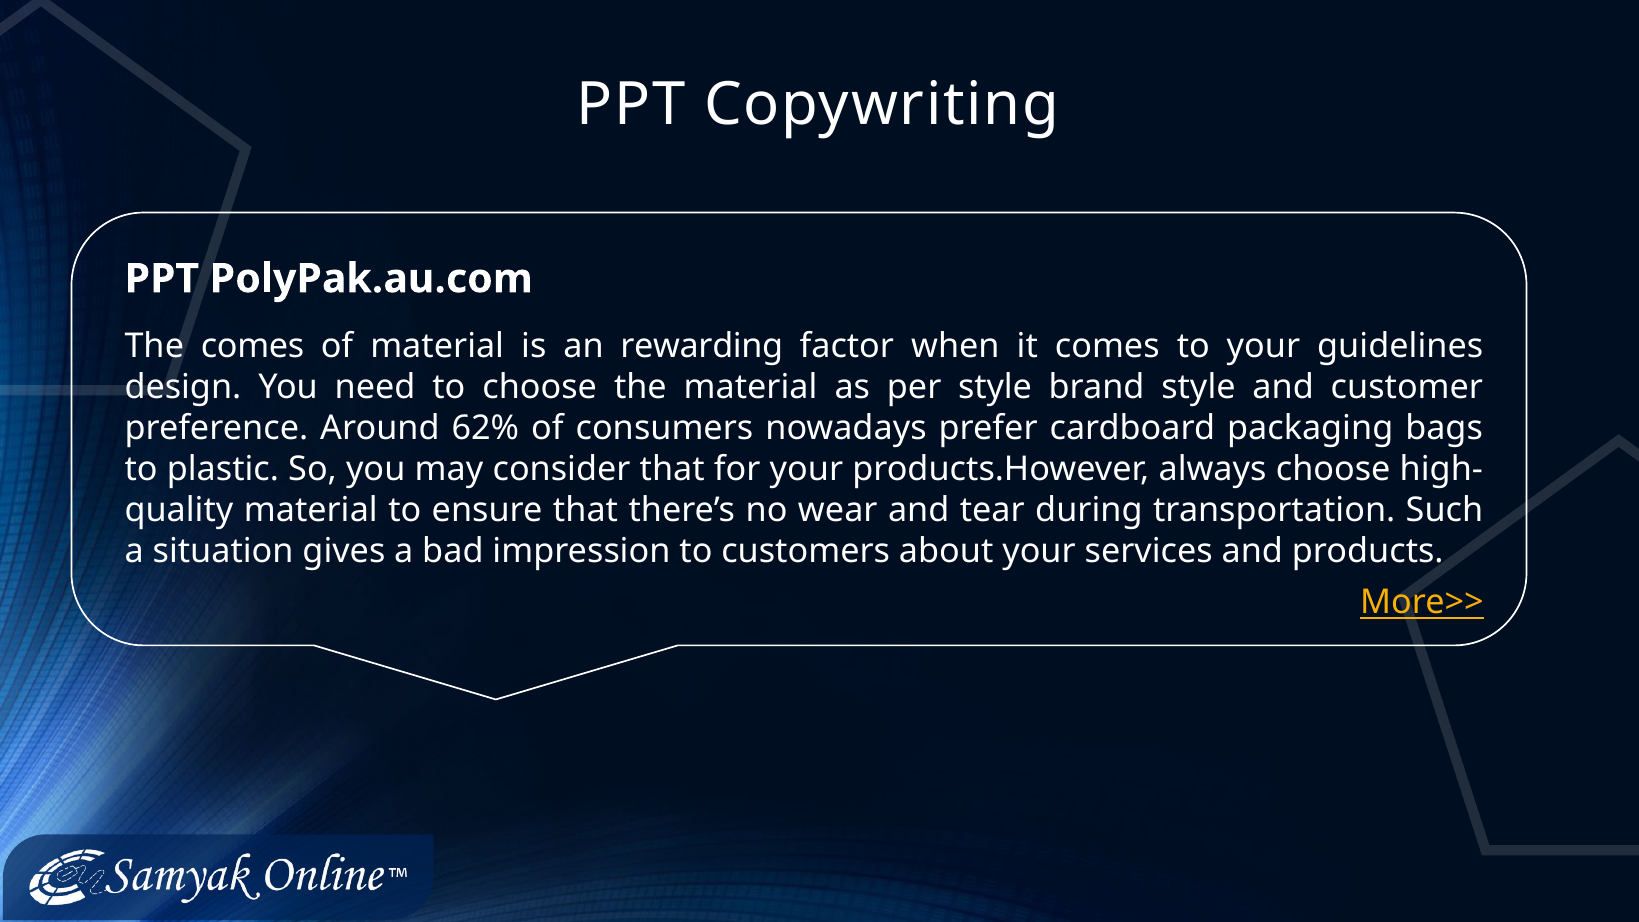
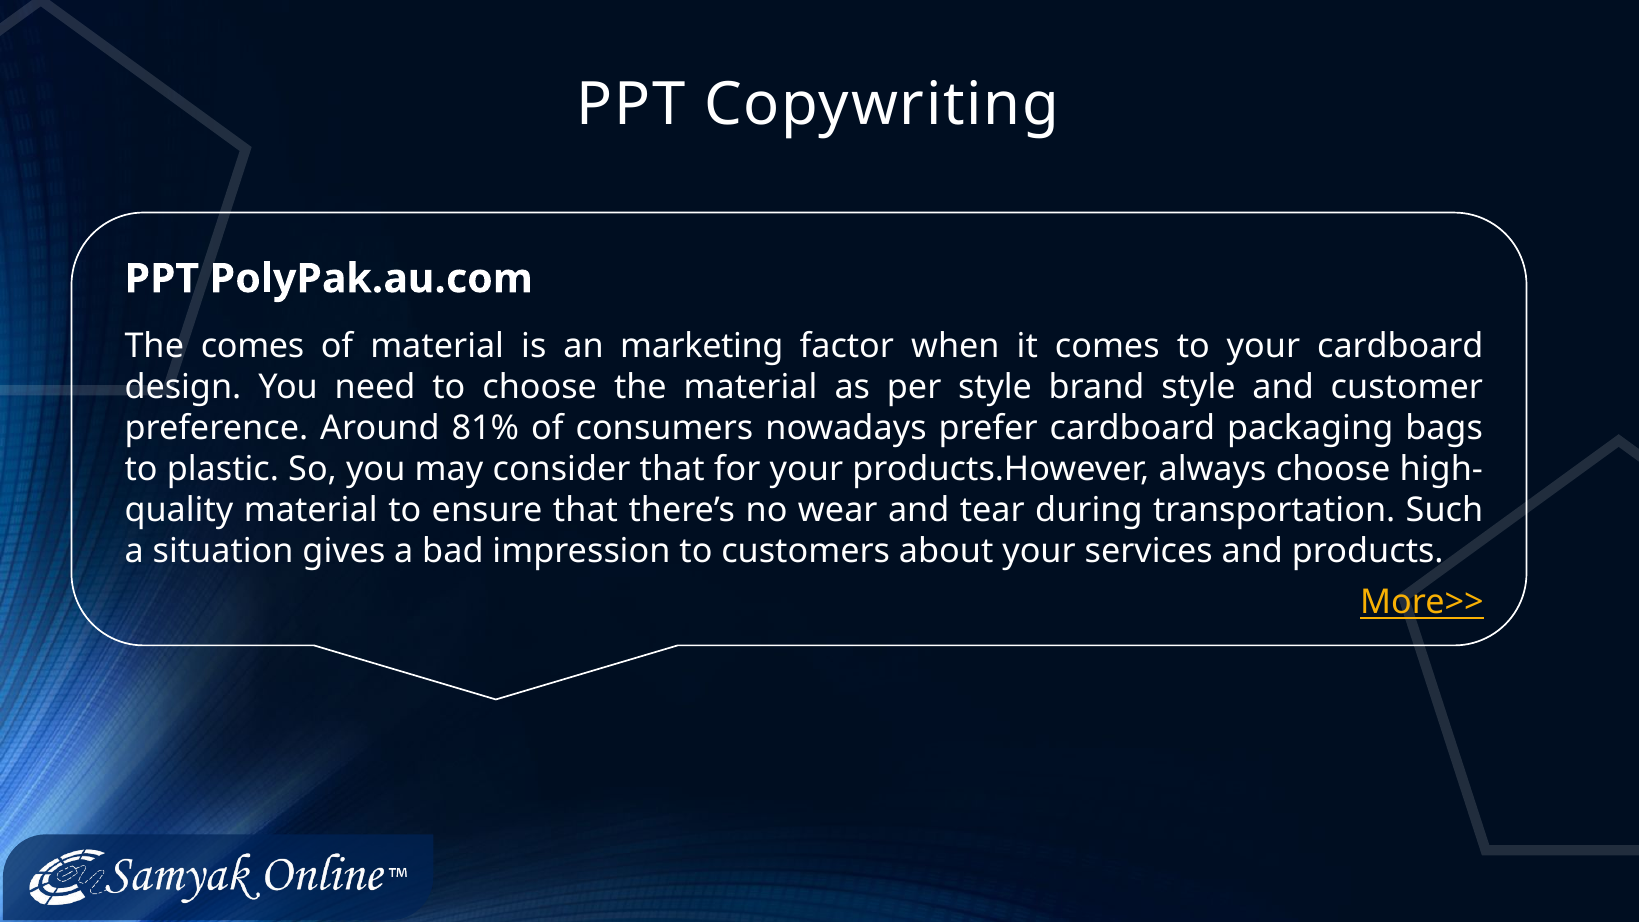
rewarding: rewarding -> marketing (702, 347)
your guidelines: guidelines -> cardboard (1400, 347)
62%: 62% -> 81% (485, 429)
